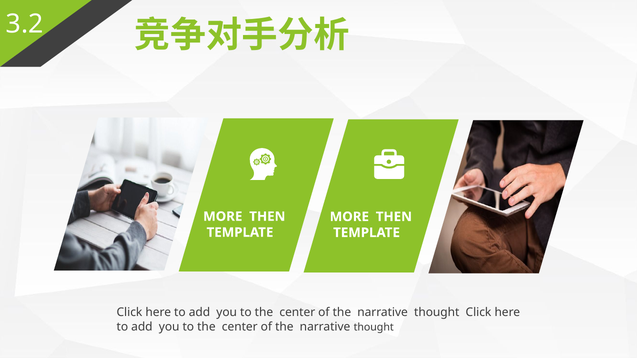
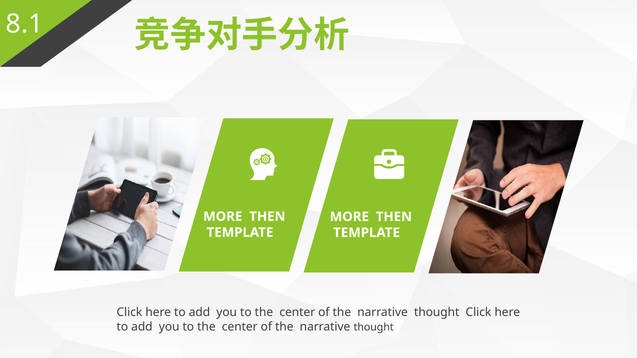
3.2: 3.2 -> 8.1 (25, 24)
